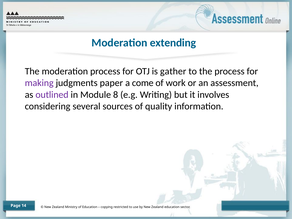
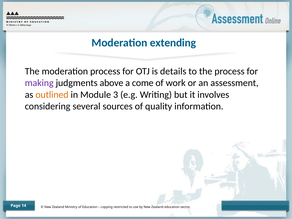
gather: gather -> details (173, 71)
paper: paper -> above (111, 83)
outlined colour: purple -> orange (52, 95)
8: 8 -> 3 (116, 95)
